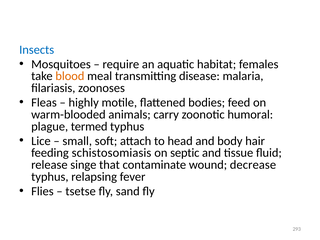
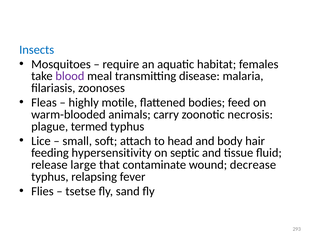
blood colour: orange -> purple (70, 76)
humoral: humoral -> necrosis (250, 114)
schistosomiasis: schistosomiasis -> hypersensitivity (112, 153)
singe: singe -> large (83, 165)
